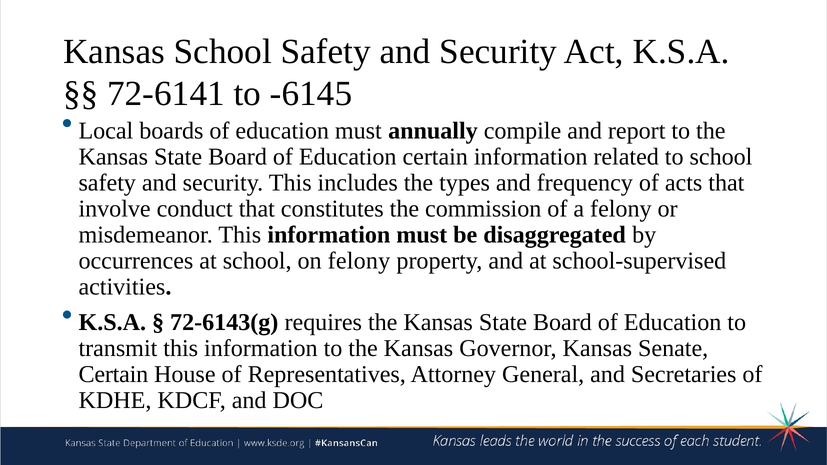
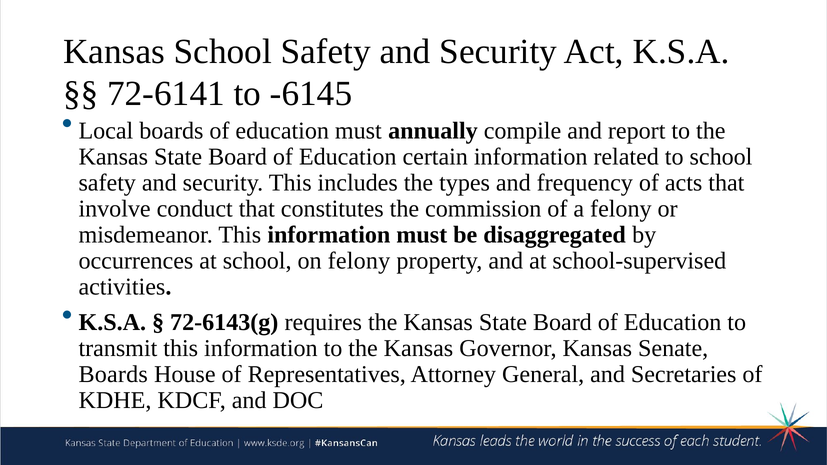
Certain: Certain -> Boards (113, 375)
